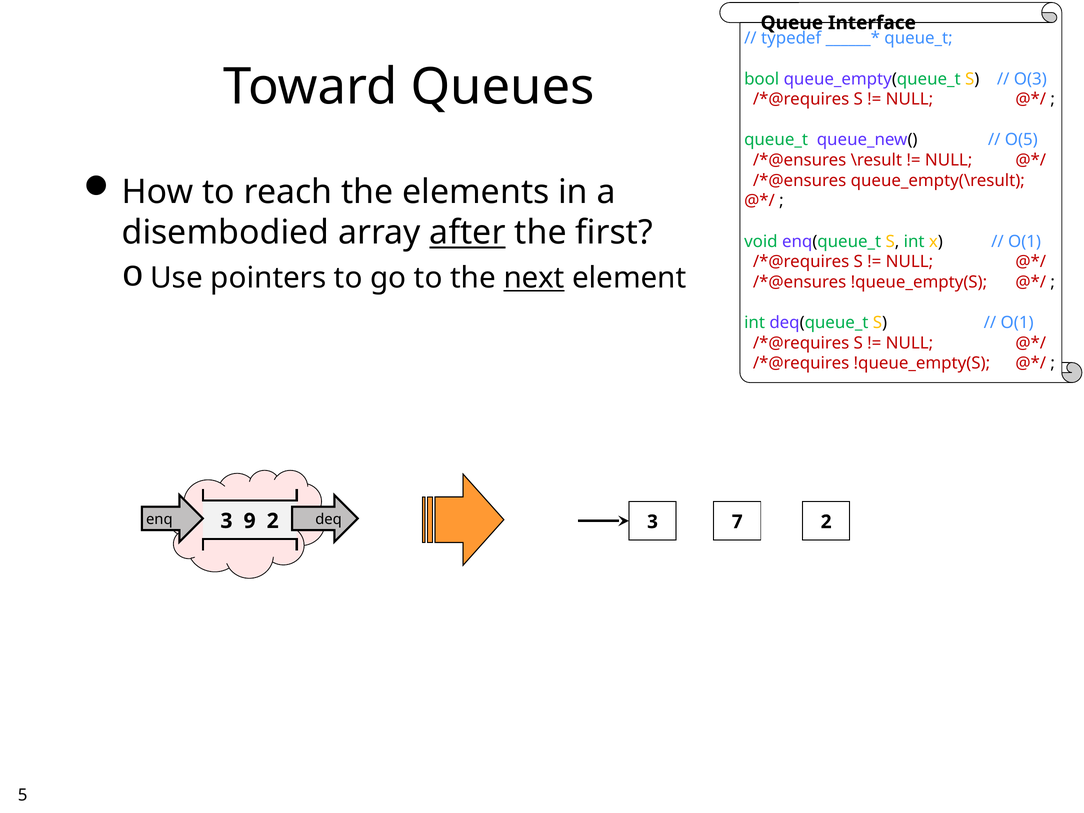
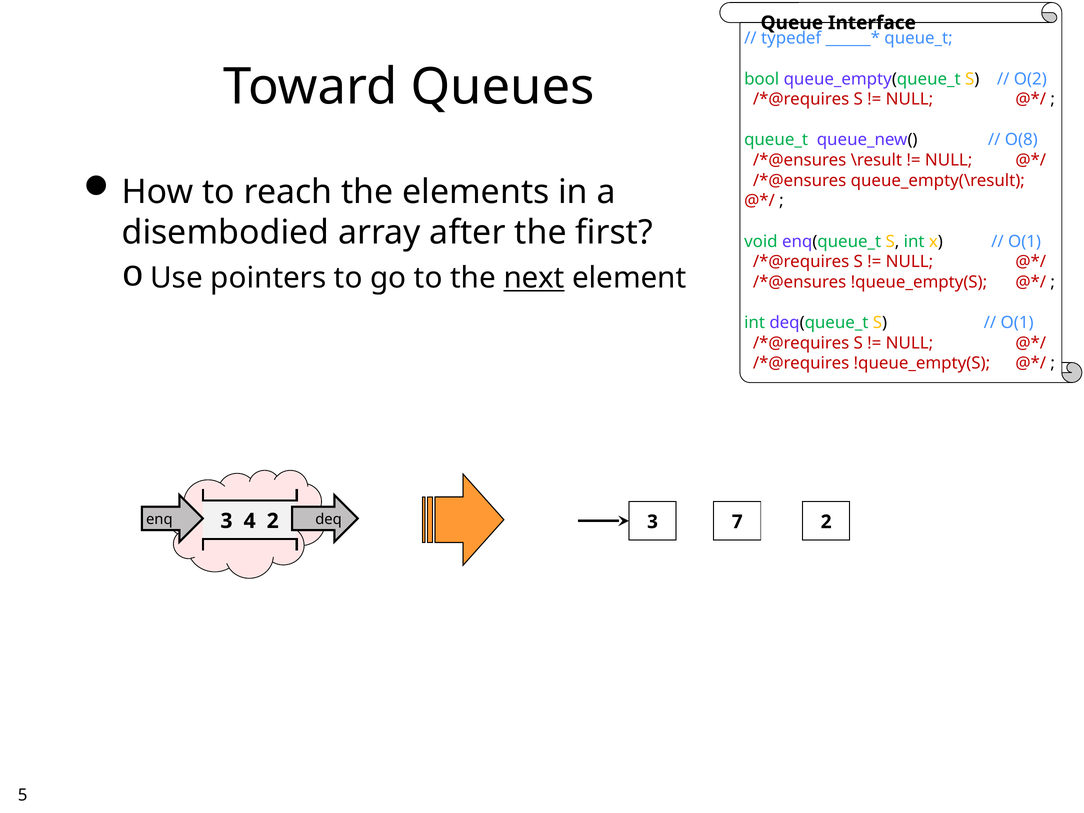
O(3: O(3 -> O(2 (1030, 79)
O(5: O(5 -> O(8 (1021, 140)
after underline: present -> none (468, 233)
9: 9 -> 4 (250, 521)
